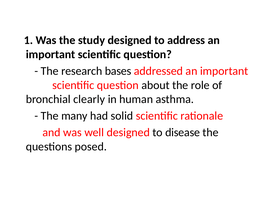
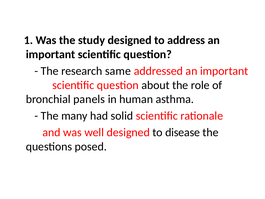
bases: bases -> same (118, 71)
clearly: clearly -> panels (89, 99)
